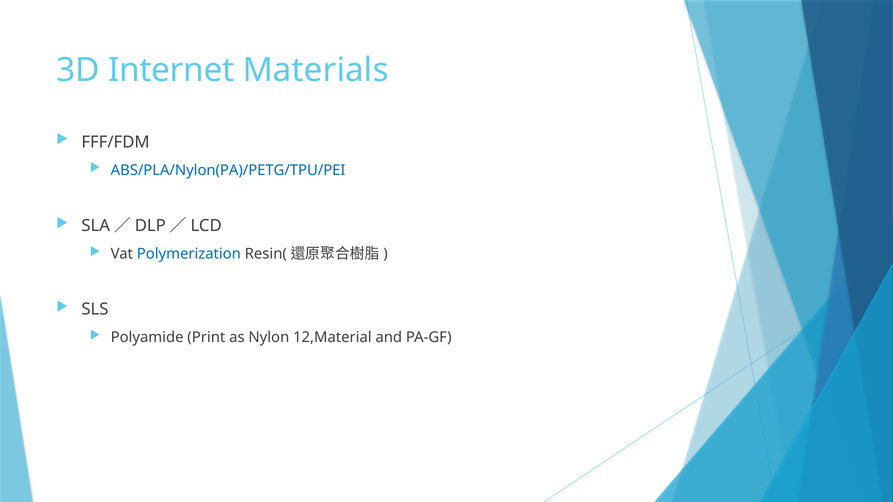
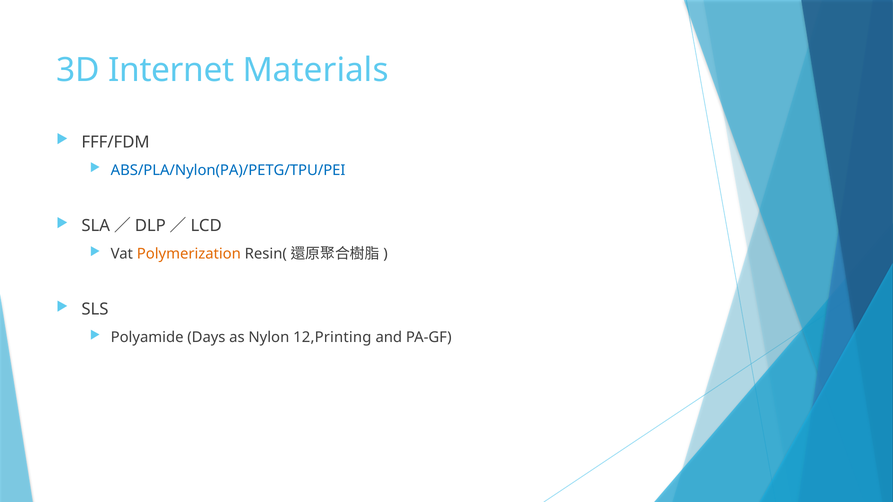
Polymerization colour: blue -> orange (189, 254)
Print: Print -> Days (206, 338)
12,Material: 12,Material -> 12,Printing (332, 338)
